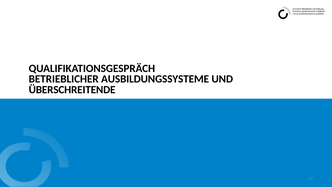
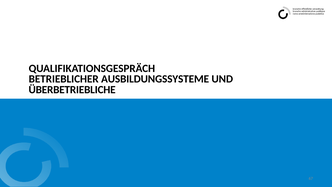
ÜBERSCHREITENDE: ÜBERSCHREITENDE -> ÜBERBETRIEBLICHE (72, 90)
